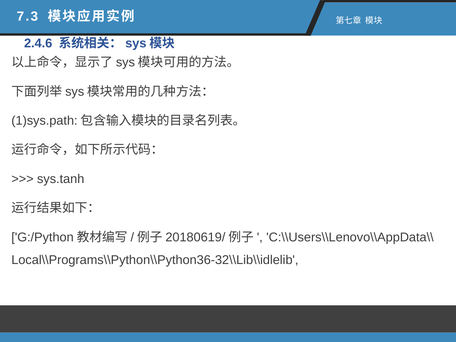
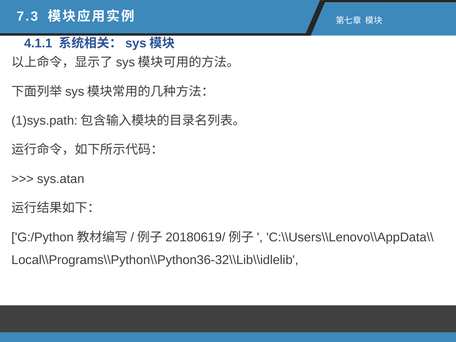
2.4.6: 2.4.6 -> 4.1.1 (38, 43)
sys.tanh: sys.tanh -> sys.atan (61, 179)
